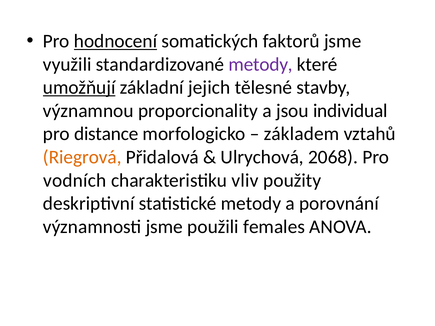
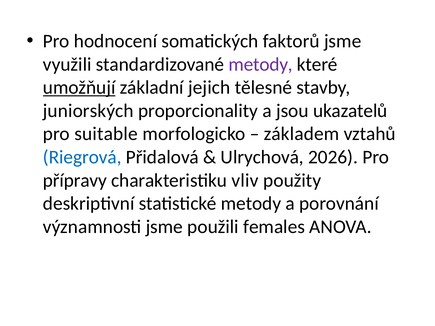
hodnocení underline: present -> none (116, 41)
významnou: významnou -> juniorských (88, 111)
individual: individual -> ukazatelů (350, 111)
distance: distance -> suitable (106, 134)
Riegrová colour: orange -> blue (82, 157)
2068: 2068 -> 2026 (333, 157)
vodních: vodních -> přípravy (75, 180)
